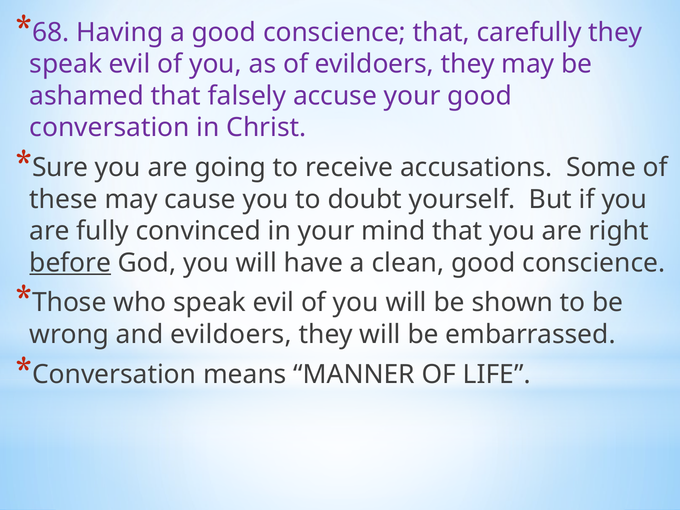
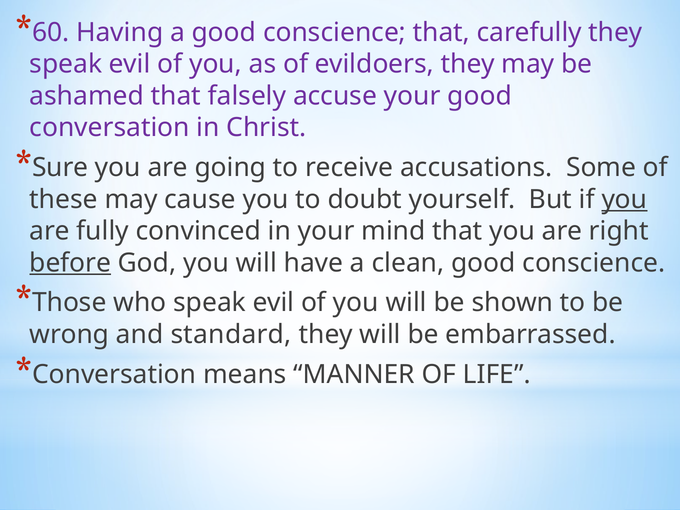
68: 68 -> 60 (51, 32)
you underline: none -> present (624, 199)
and evildoers: evildoers -> standard (231, 334)
